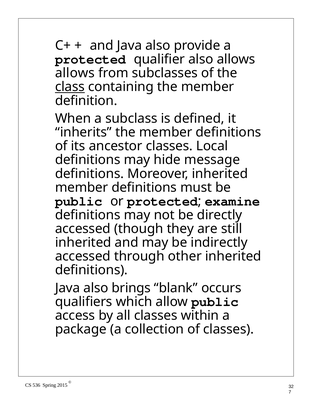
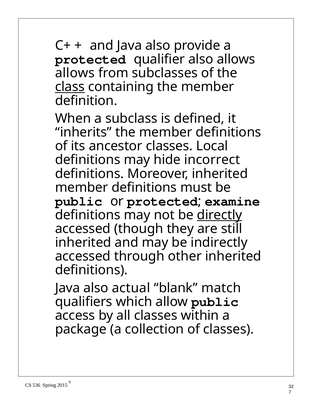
message: message -> incorrect (212, 160)
directly underline: none -> present (220, 215)
brings: brings -> actual (131, 288)
occurs: occurs -> match (221, 288)
